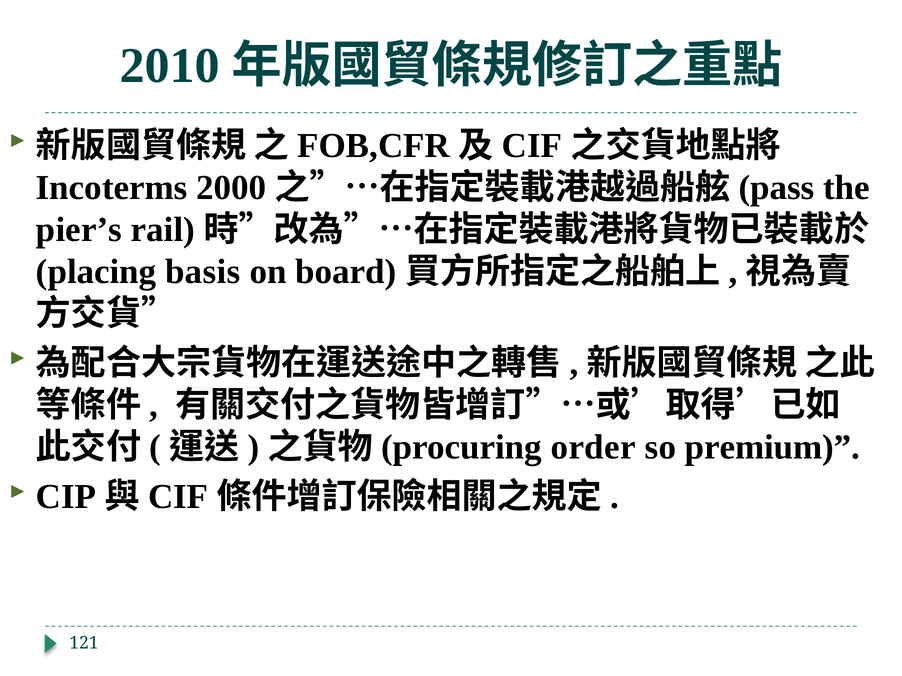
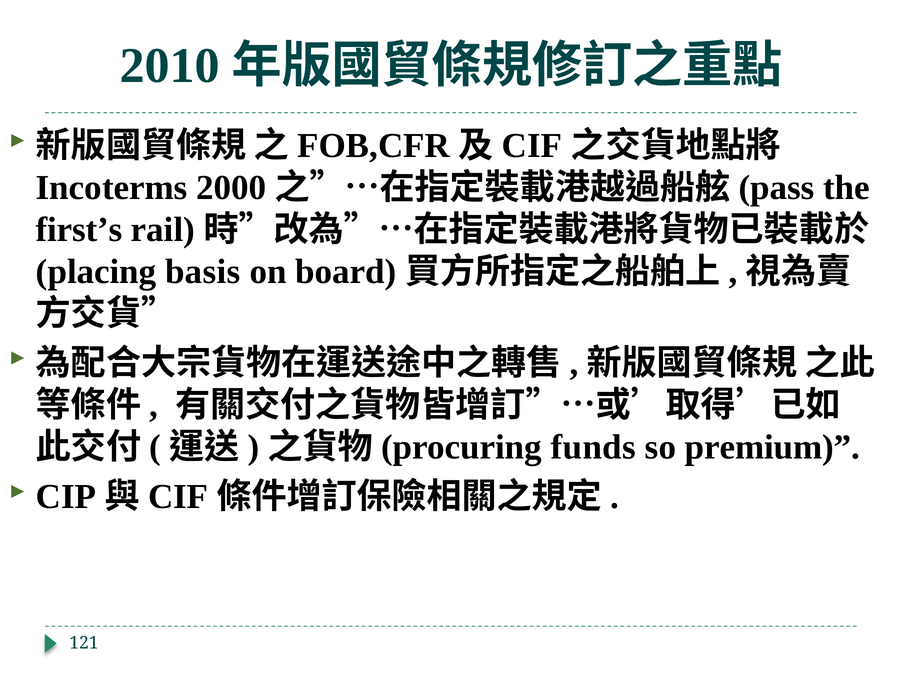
pier’s: pier’s -> first’s (79, 230)
order: order -> funds (593, 448)
